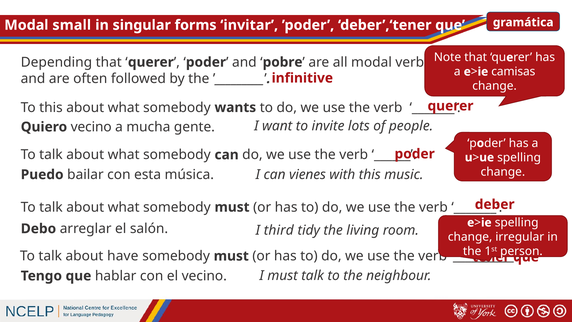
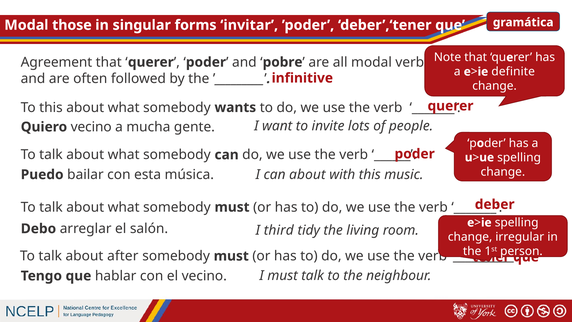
small: small -> those (72, 25)
Depending: Depending -> Agreement (56, 62)
camisas: camisas -> definite (513, 72)
can vienes: vienes -> about (307, 174)
have: have -> after (123, 256)
